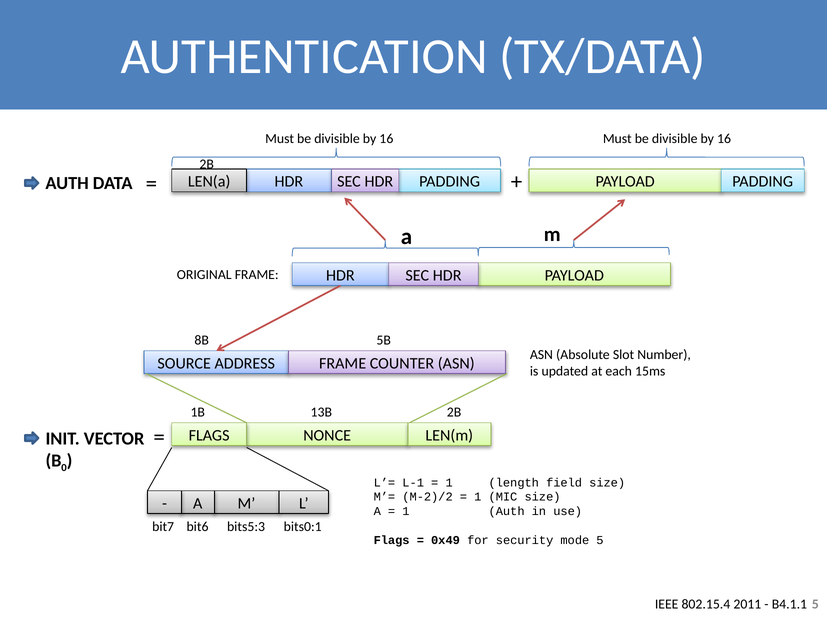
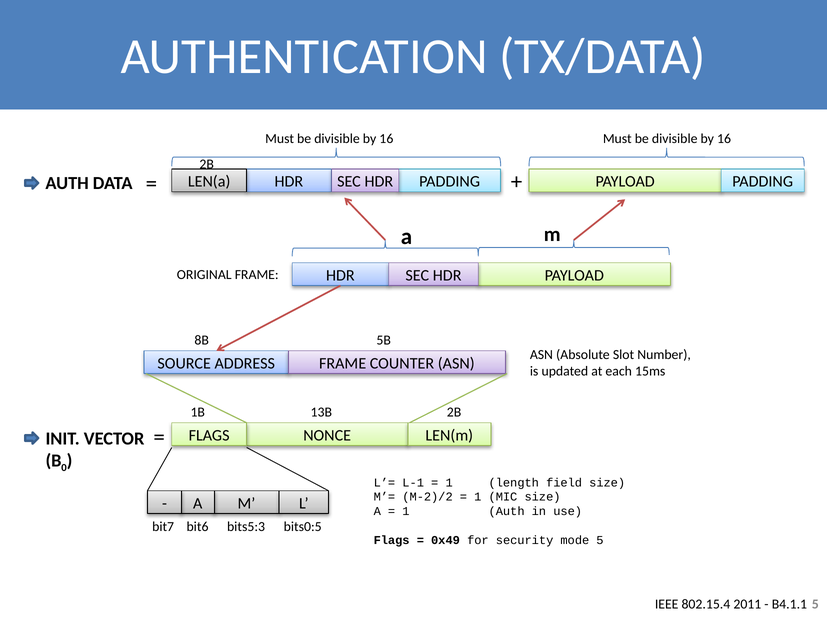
bits0:1: bits0:1 -> bits0:5 (303, 527)
